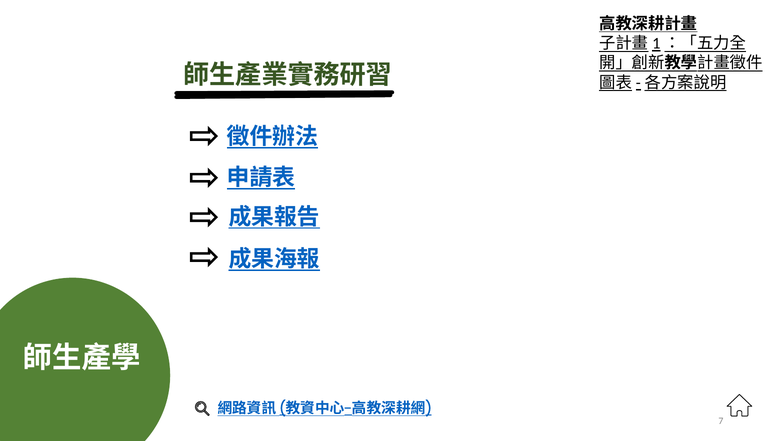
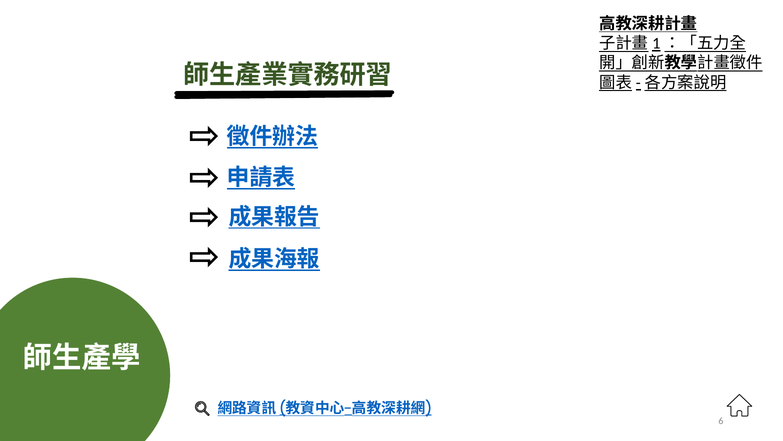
7: 7 -> 6 (721, 421)
